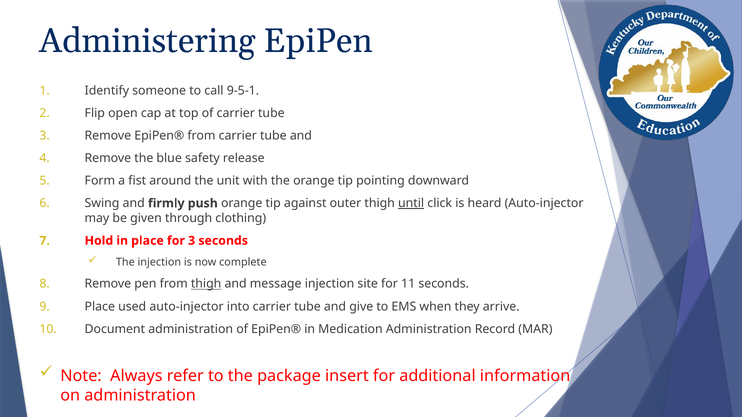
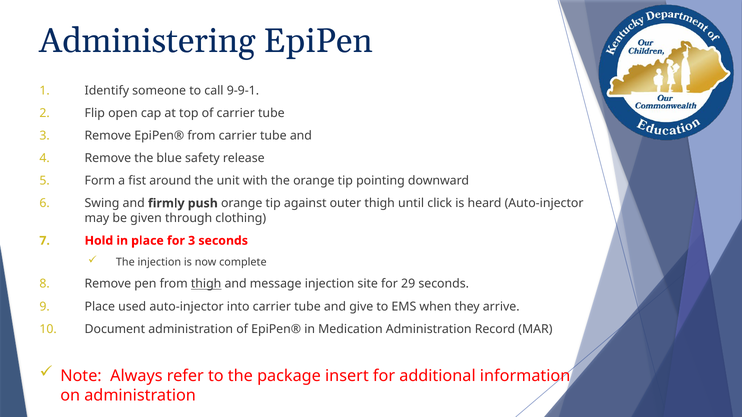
9-5-1: 9-5-1 -> 9-9-1 (243, 91)
until underline: present -> none (411, 203)
11: 11 -> 29 (408, 284)
